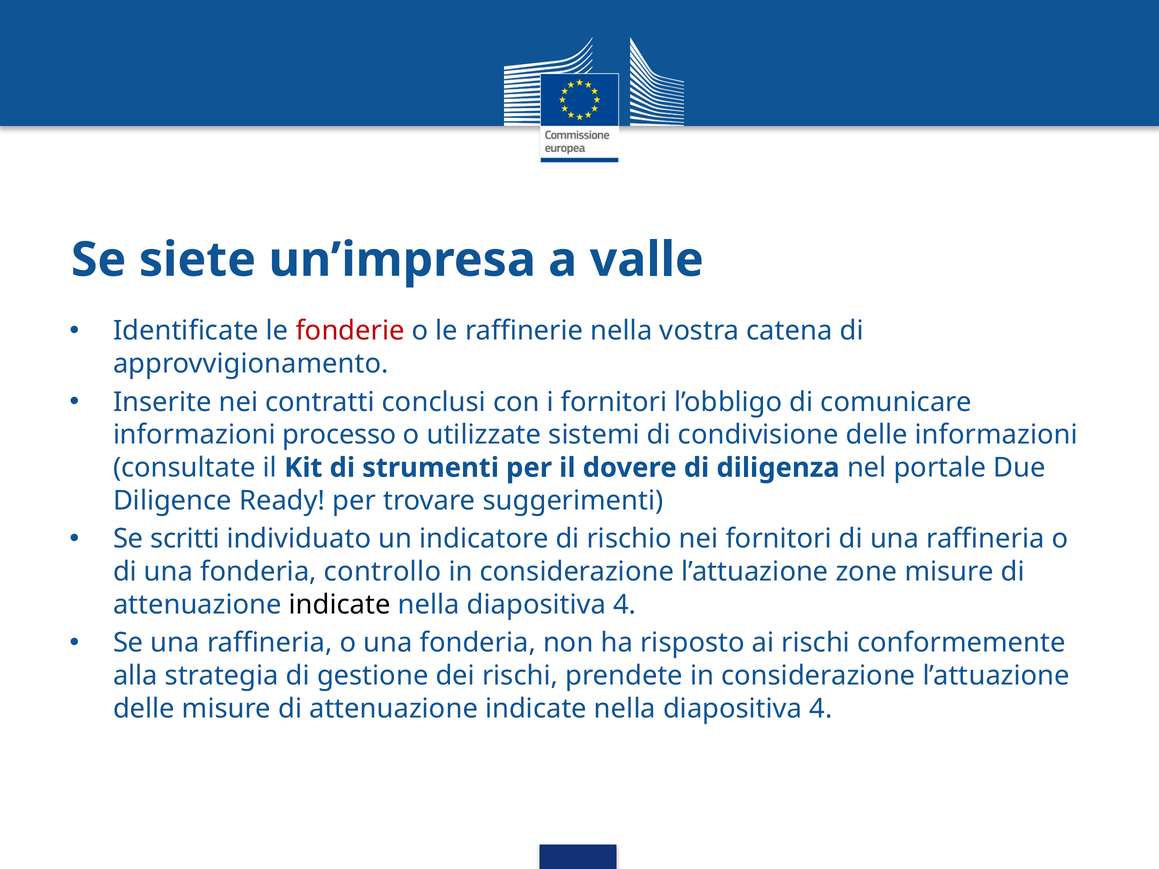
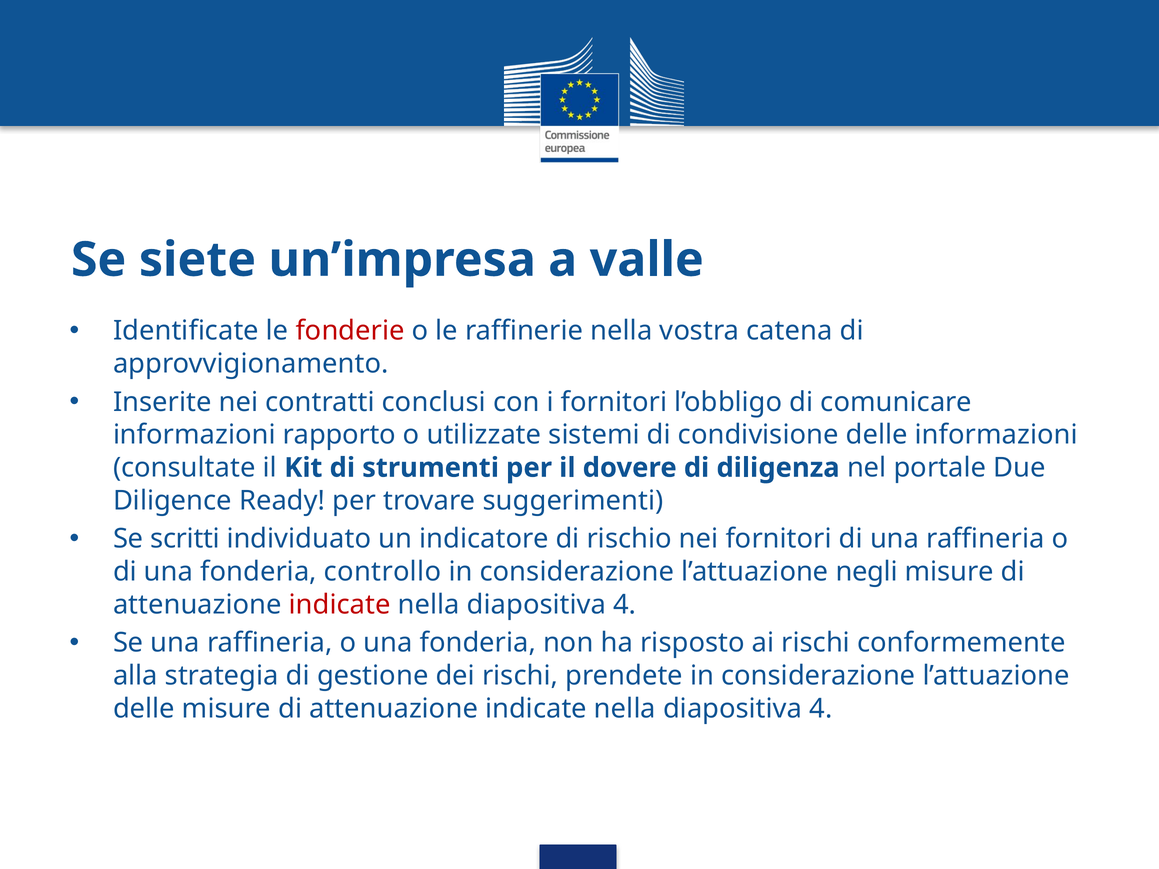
processo: processo -> rapporto (339, 435)
zone: zone -> negli (867, 572)
indicate colour: black -> red (340, 605)
